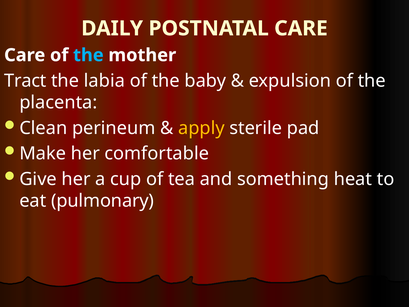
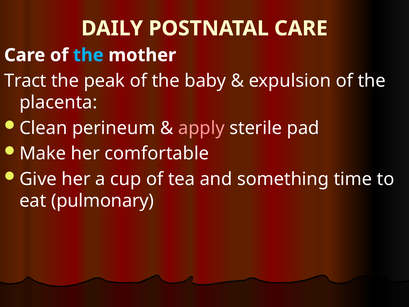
labia: labia -> peak (104, 81)
apply colour: yellow -> pink (201, 128)
heat: heat -> time (353, 179)
